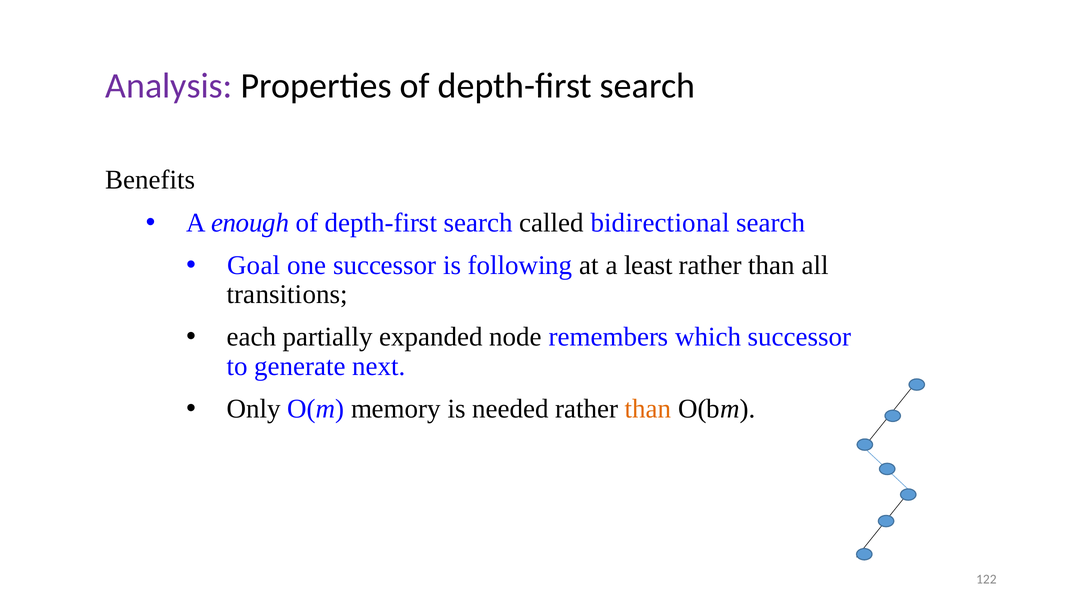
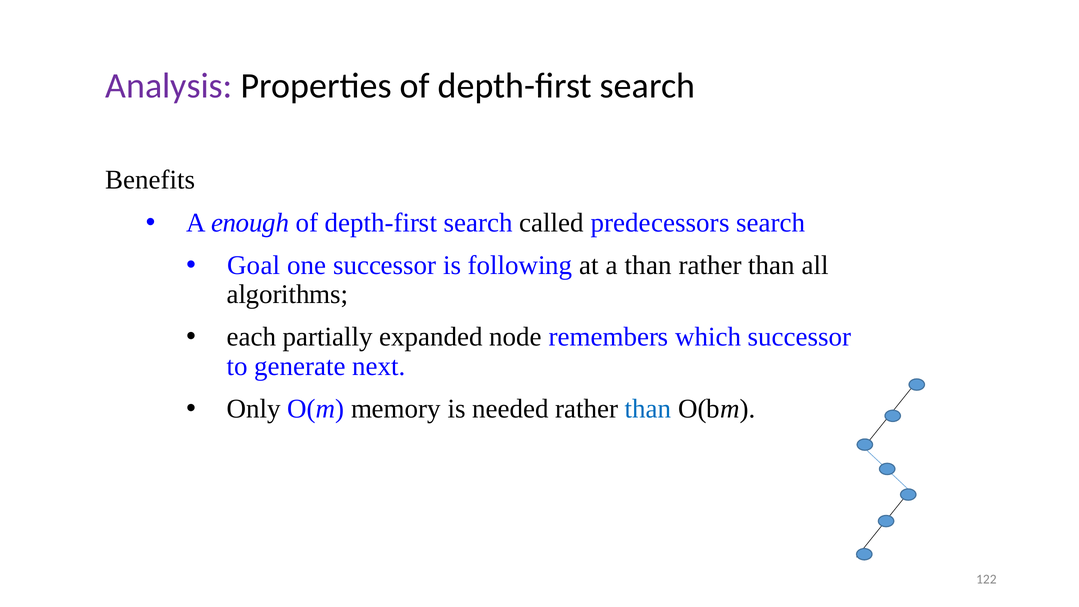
bidirectional: bidirectional -> predecessors (660, 223)
a least: least -> than (648, 265)
transitions: transitions -> algorithms (287, 294)
than colour: orange -> blue (648, 409)
